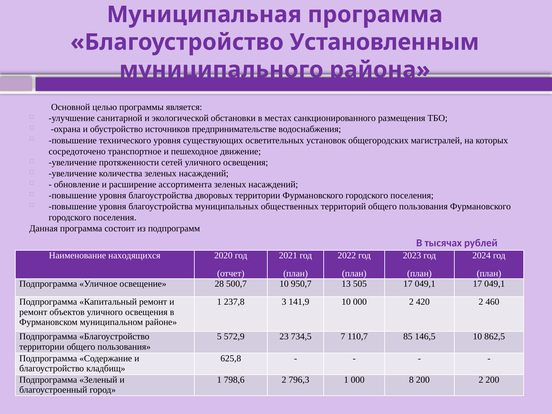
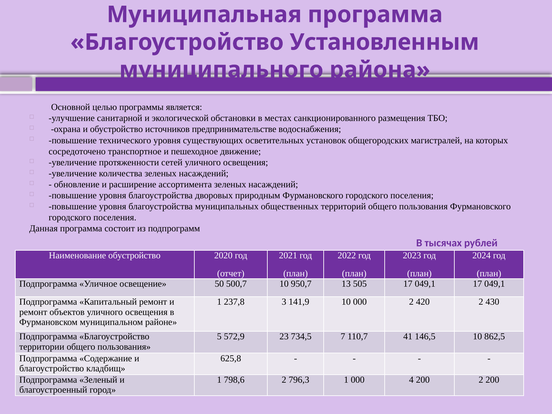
дворовых территории: территории -> природным (258, 196)
Наименование находящихся: находящихся -> обустройство (134, 256)
28: 28 -> 50 (219, 284)
460: 460 -> 430 (492, 302)
85: 85 -> 41 (408, 337)
8: 8 -> 4 (411, 380)
